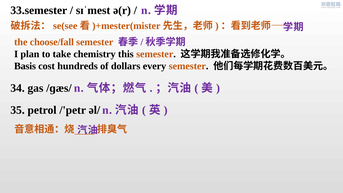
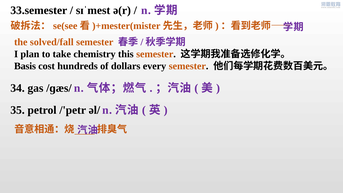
choose/fall: choose/fall -> solved/fall (52, 42)
